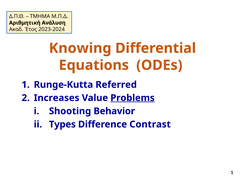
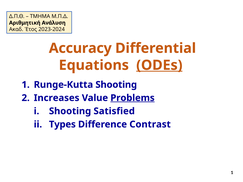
Knowing: Knowing -> Accuracy (80, 48)
ODEs underline: none -> present (159, 65)
Runge-Kutta Referred: Referred -> Shooting (116, 85)
Behavior: Behavior -> Satisfied (114, 111)
